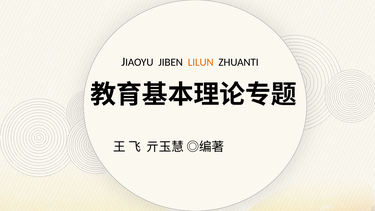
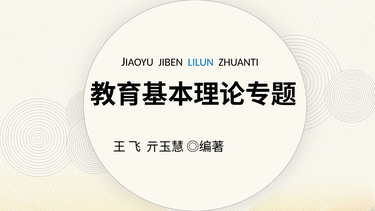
LILUN colour: orange -> blue (201, 62)
